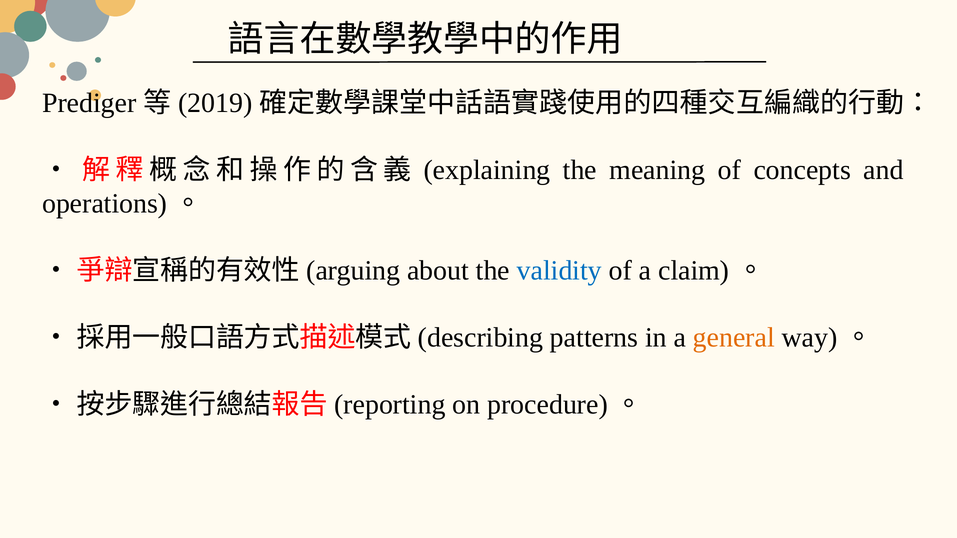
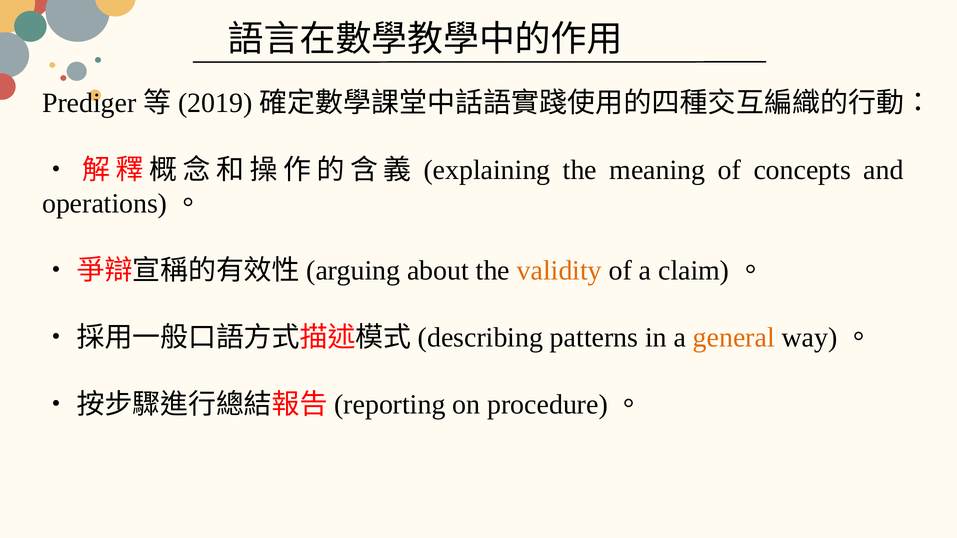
validity colour: blue -> orange (559, 271)
